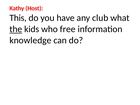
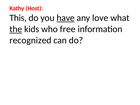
have underline: none -> present (66, 18)
club: club -> love (100, 18)
knowledge: knowledge -> recognized (30, 40)
